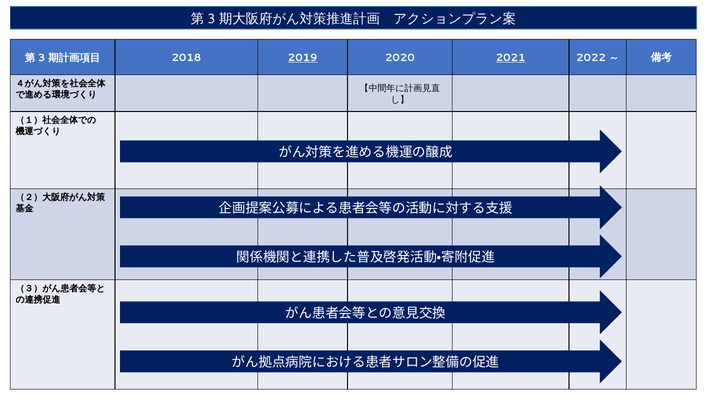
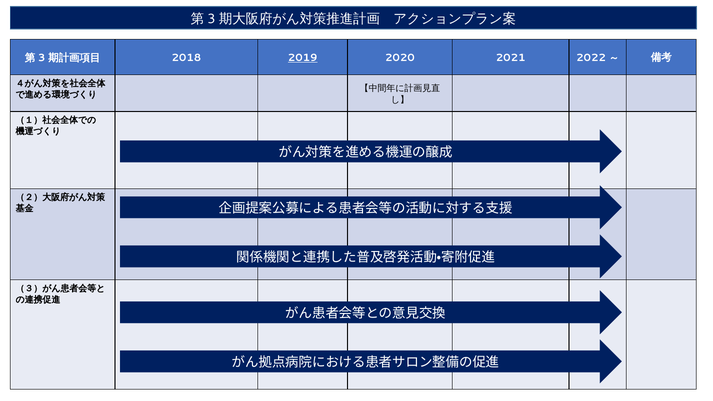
2021 underline: present -> none (511, 58)
